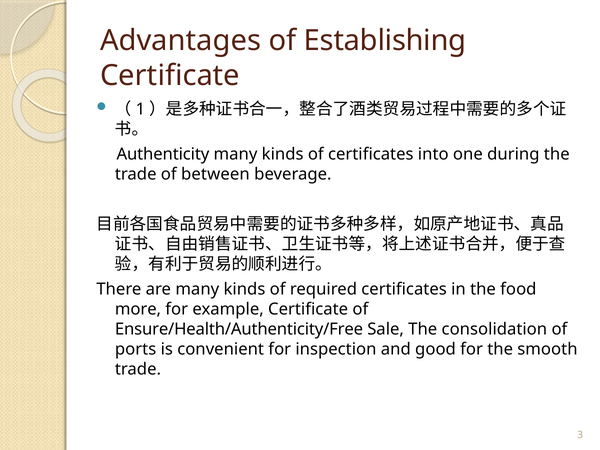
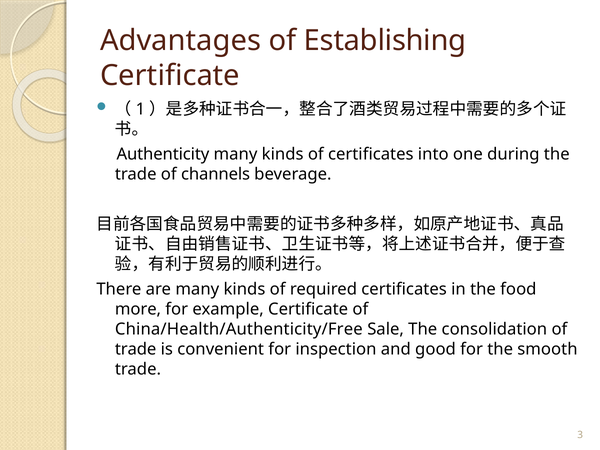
between: between -> channels (216, 174)
Ensure/Health/Authenticity/Free: Ensure/Health/Authenticity/Free -> China/Health/Authenticity/Free (239, 329)
ports: ports -> trade (136, 349)
